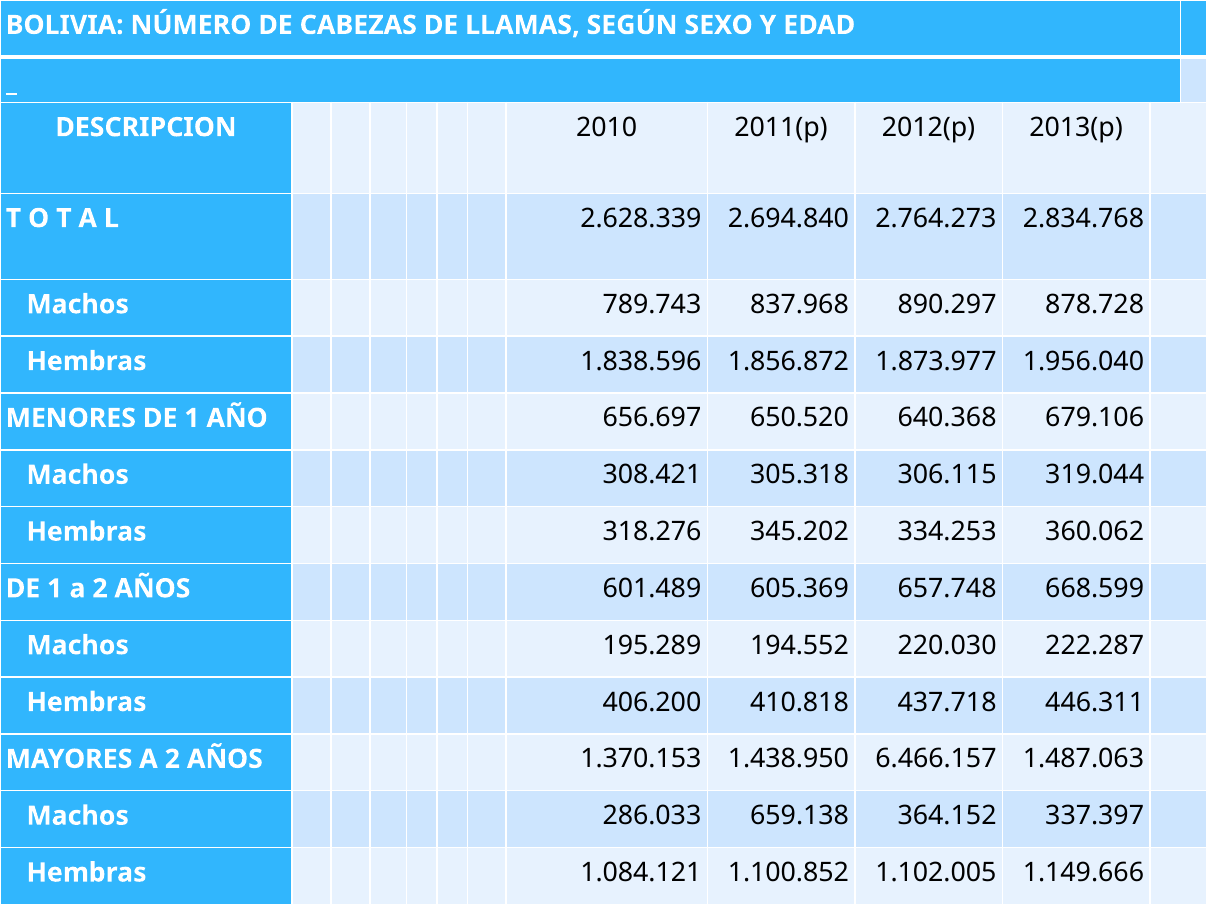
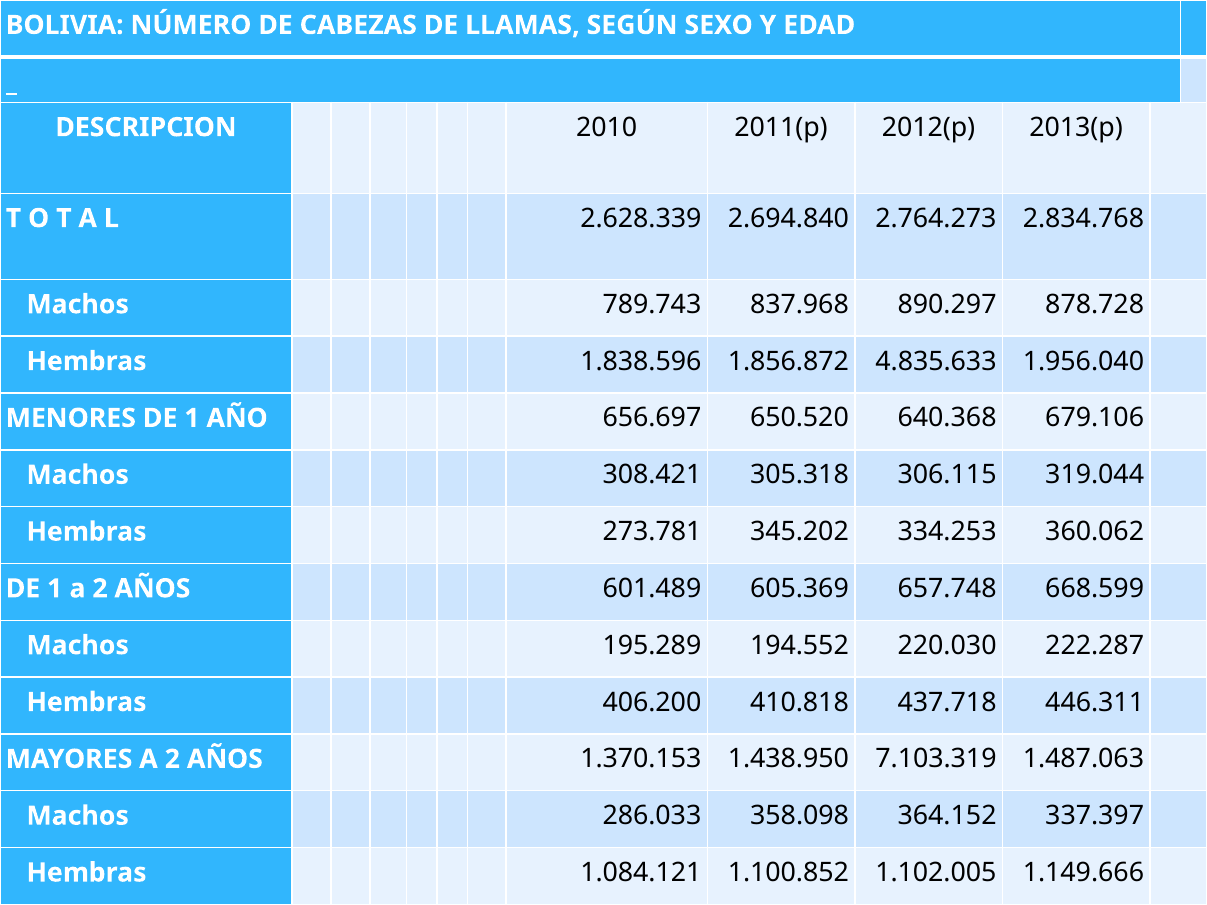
1.873.977: 1.873.977 -> 4.835.633 (936, 361)
318.276: 318.276 -> 273.781 (652, 532)
6.466.157: 6.466.157 -> 7.103.319 (936, 759)
659.138: 659.138 -> 358.098 (800, 816)
